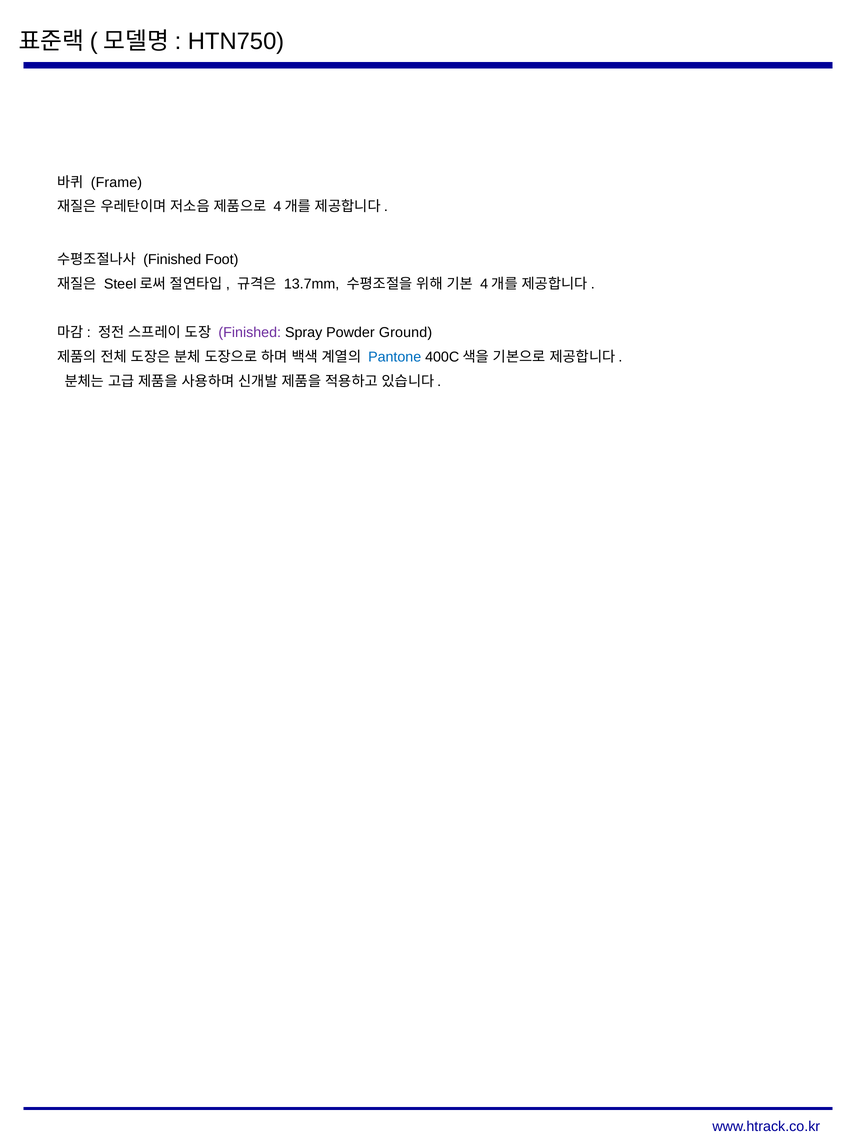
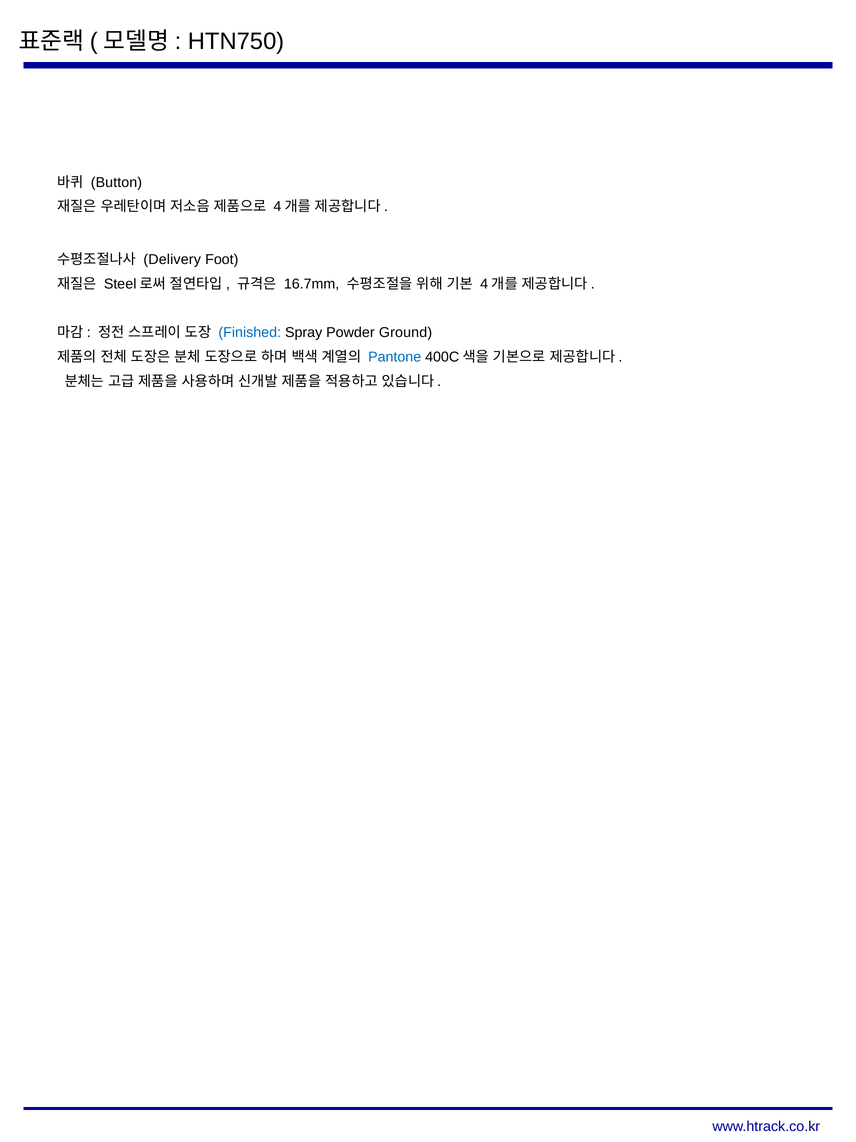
Frame: Frame -> Button (116, 182)
Finished: Finished -> Delivery (172, 260)
13.7mm: 13.7mm -> 16.7mm (312, 284)
Finished colour: purple -> blue (250, 332)
